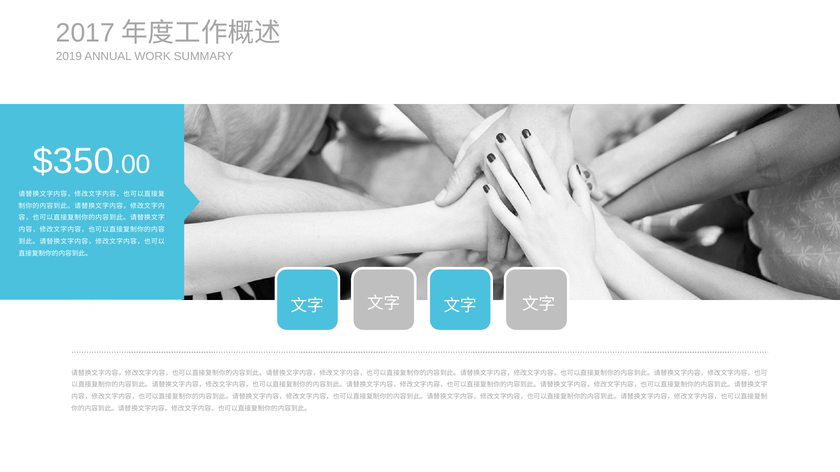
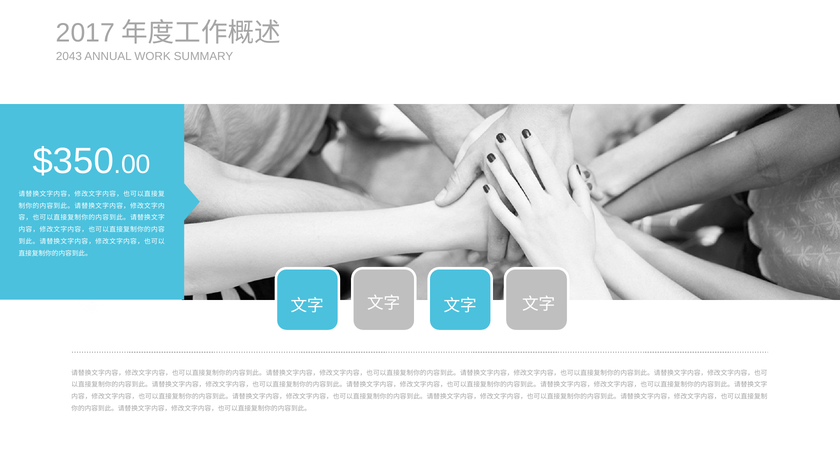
2019: 2019 -> 2043 (69, 56)
